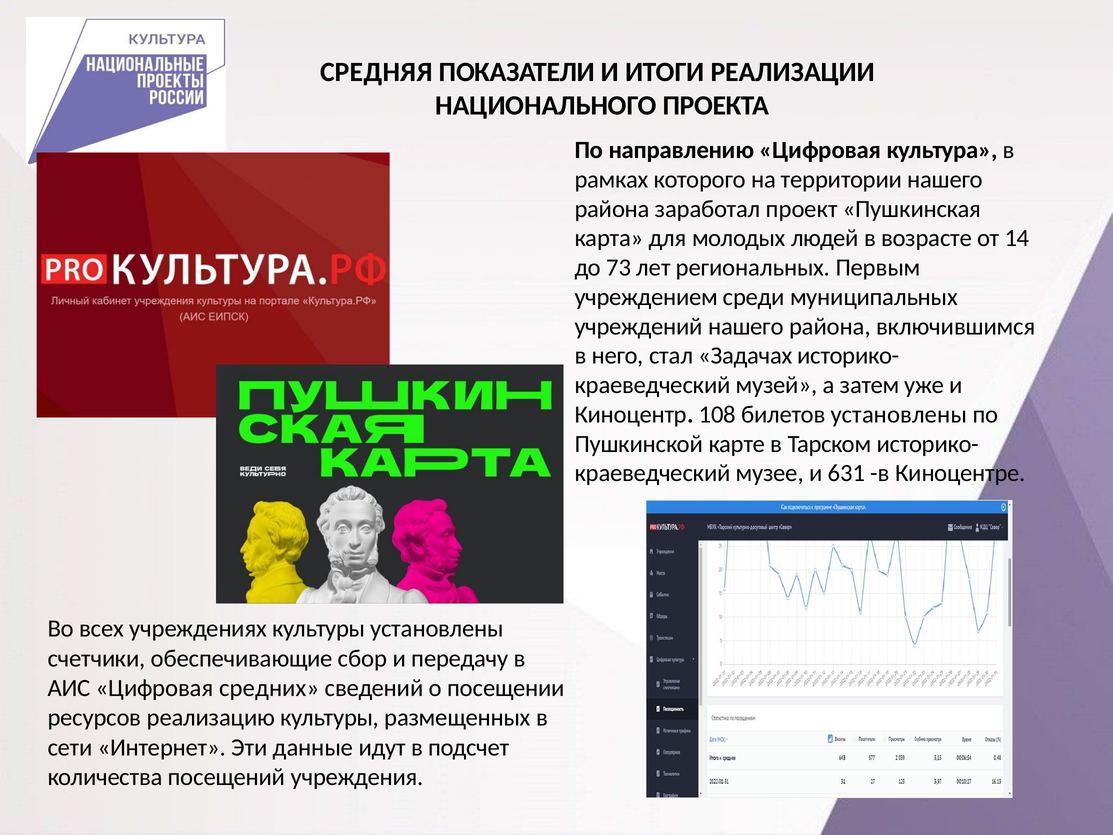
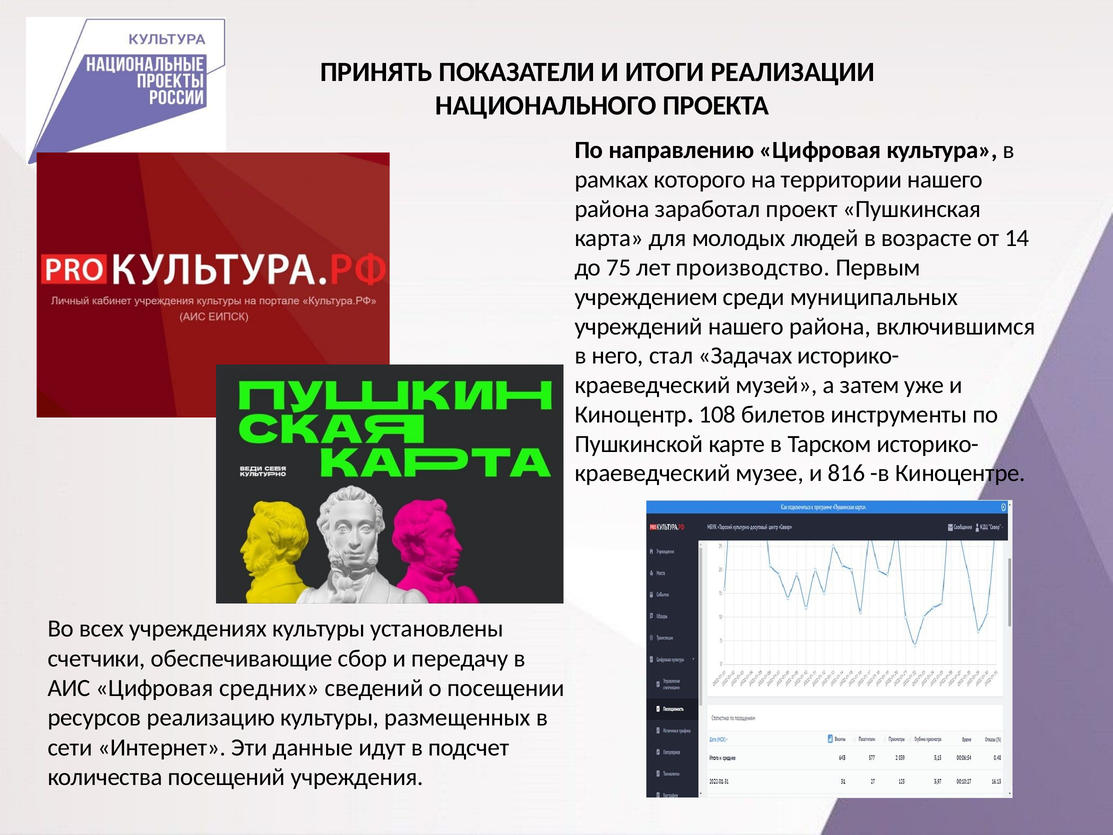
СРЕДНЯЯ: СРЕДНЯЯ -> ПРИНЯТЬ (376, 72)
73: 73 -> 75 (619, 268)
региональных: региональных -> производство (753, 268)
билетов установлены: установлены -> инструменты (899, 414)
631: 631 -> 816 (846, 473)
